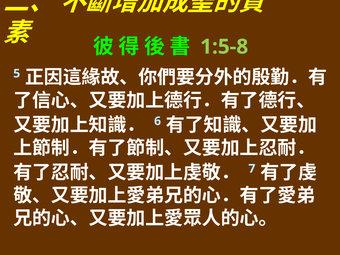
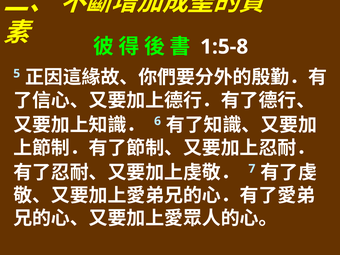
1:5-8 colour: light green -> white (224, 47)
